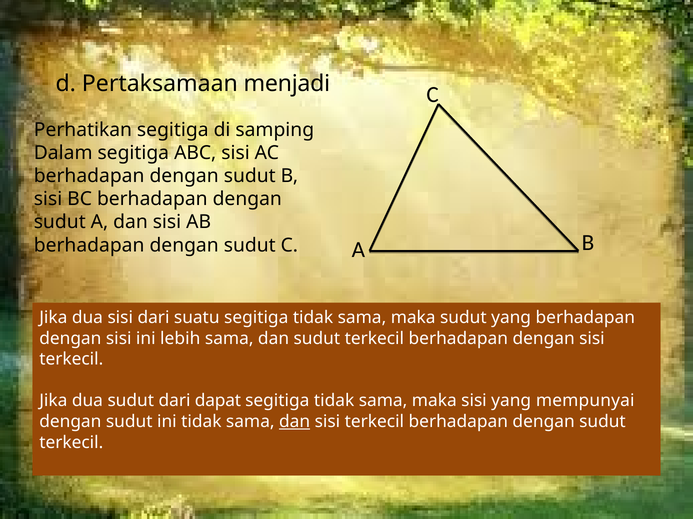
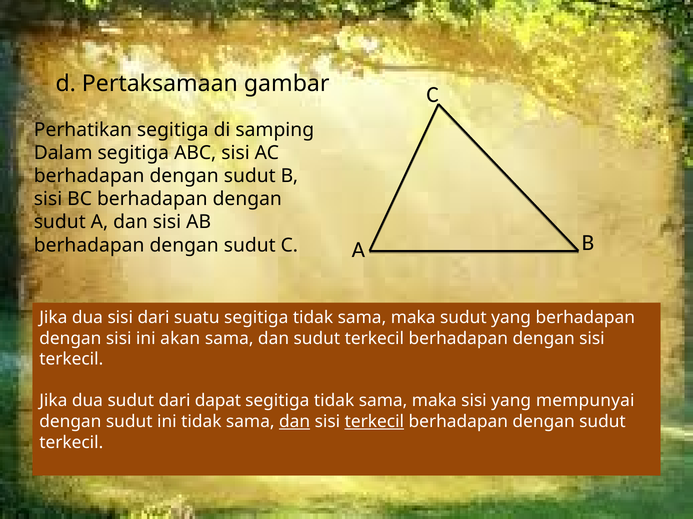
menjadi: menjadi -> gambar (287, 84)
lebih: lebih -> akan (180, 339)
terkecil underline: none -> present (374, 422)
